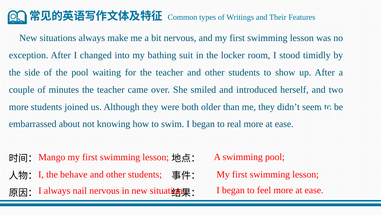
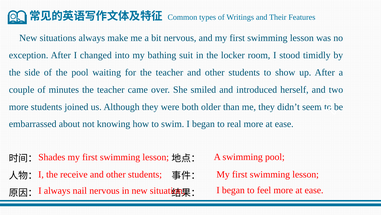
Mango: Mango -> Shades (52, 157)
behave: behave -> receive (74, 174)
